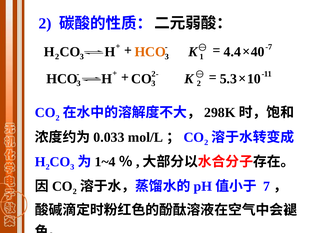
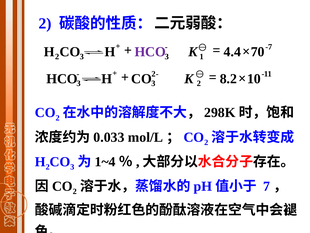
HCO colour: orange -> purple (150, 52)
40: 40 -> 70 (258, 52)
5.3: 5.3 -> 8.2 (228, 79)
